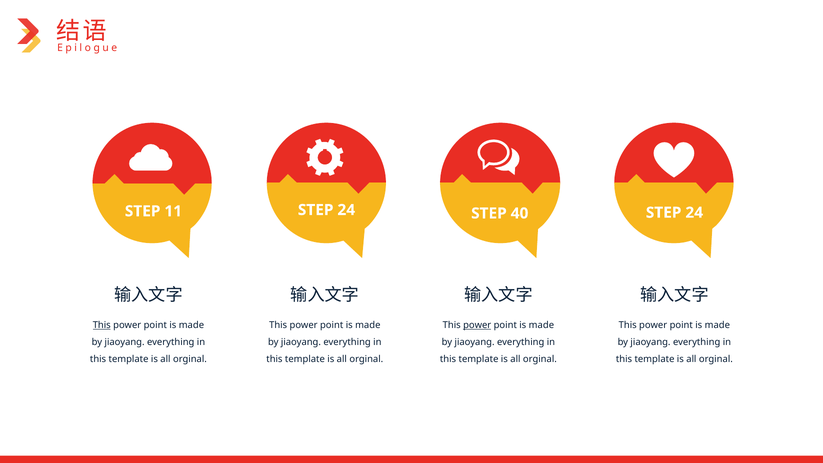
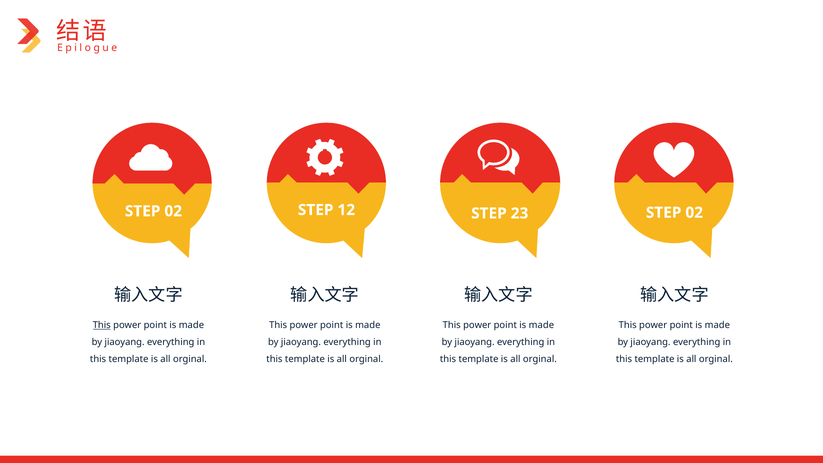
11: 11 -> 02 (173, 211)
24: 24 -> 12 (346, 210)
40: 40 -> 23 (520, 213)
24: 24 -> 02 (694, 213)
power underline: present -> none (477, 325)
